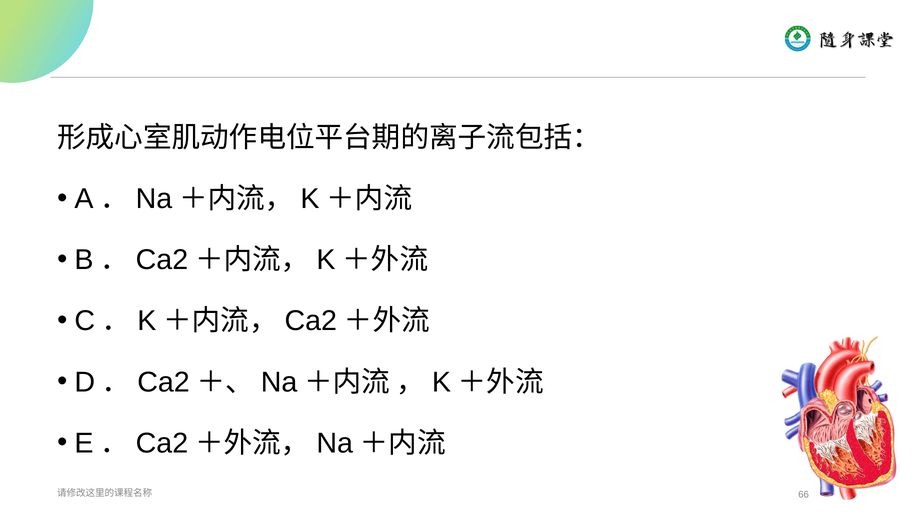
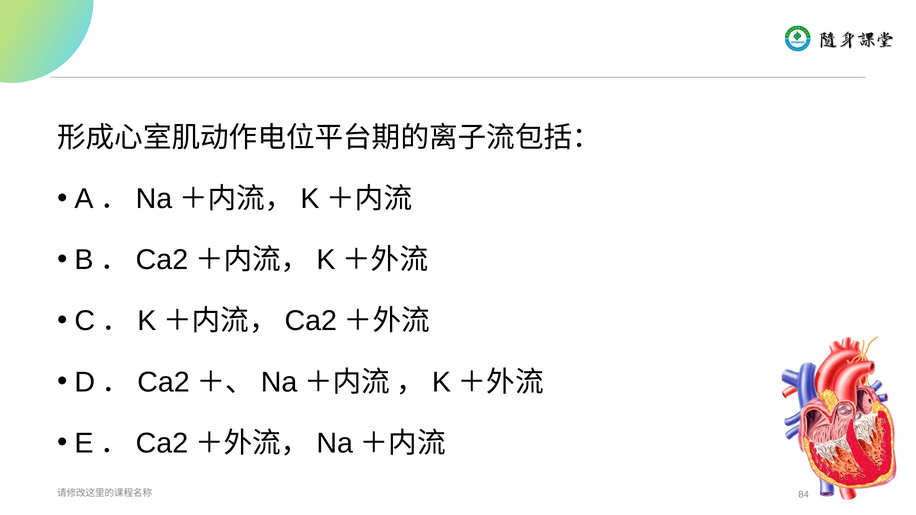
66: 66 -> 84 (804, 495)
